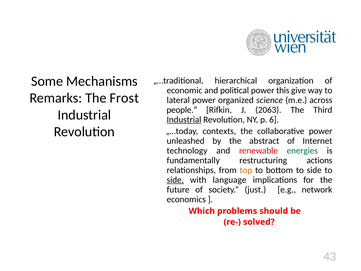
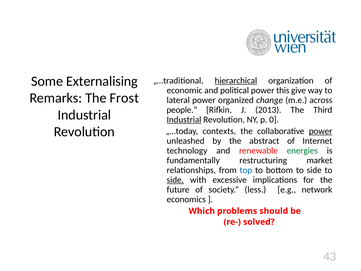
Mechanisms: Mechanisms -> Externalising (102, 81)
hierarchical underline: none -> present (236, 81)
science: science -> change (270, 100)
2063: 2063 -> 2013 (268, 110)
6: 6 -> 0 (274, 120)
power underline: none -> present (321, 131)
actions: actions -> market (319, 160)
top colour: orange -> blue (246, 170)
language: language -> excessive (230, 180)
just: just -> less (255, 189)
